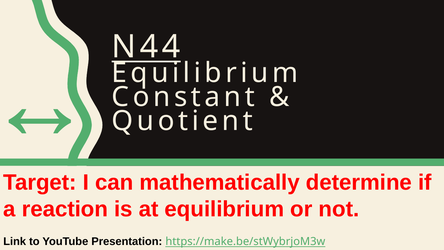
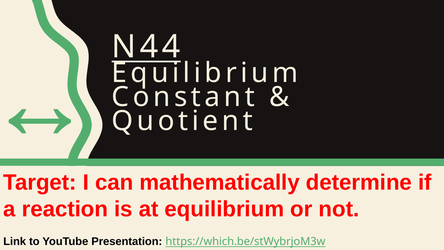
https://make.be/stWybrjoM3w: https://make.be/stWybrjoM3w -> https://which.be/stWybrjoM3w (245, 241)
